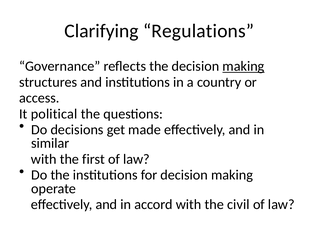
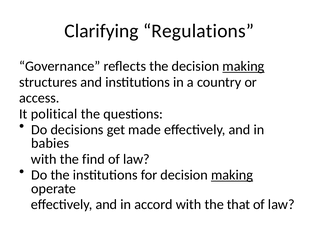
similar: similar -> babies (50, 143)
first: first -> find (94, 159)
making underline: none -> present (232, 175)
civil: civil -> that (239, 205)
